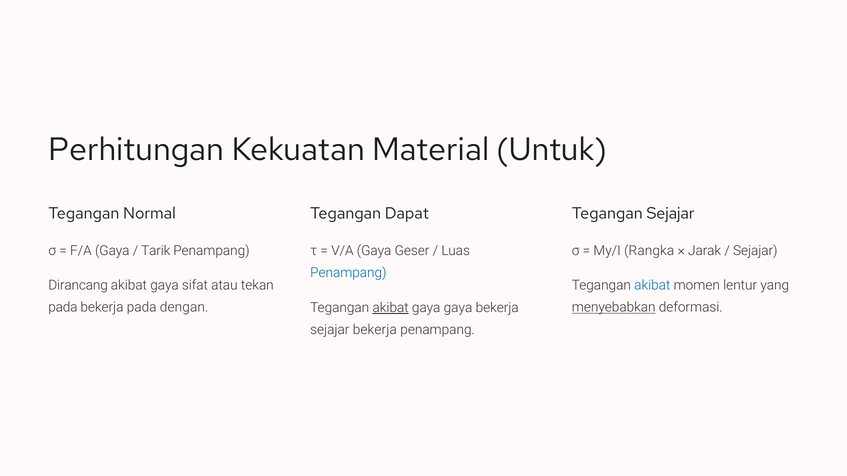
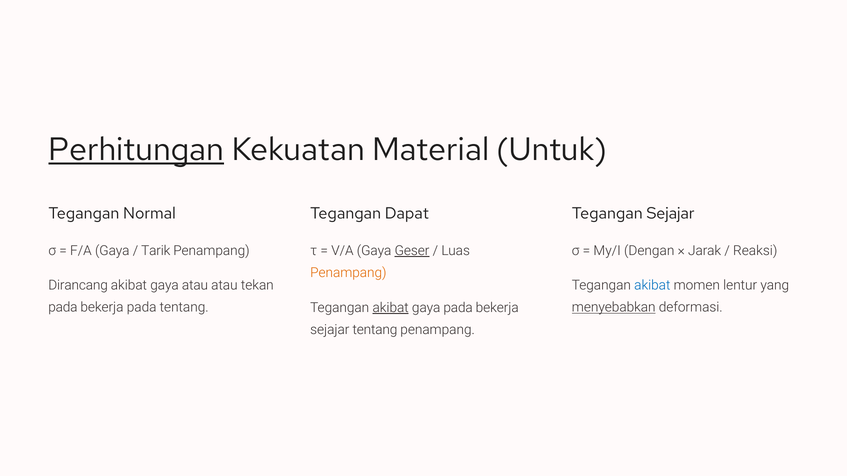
Perhitungan underline: none -> present (136, 150)
Geser underline: none -> present (412, 251)
Rangka: Rangka -> Dengan (649, 251)
Sejajar: Sejajar -> Reaksi (755, 251)
Penampang colour: blue -> orange (348, 273)
gaya sifat: sifat -> atau (195, 286)
pada dengan: dengan -> tentang (184, 308)
gaya gaya: gaya -> pada (458, 308)
sejajar bekerja: bekerja -> tentang (375, 330)
